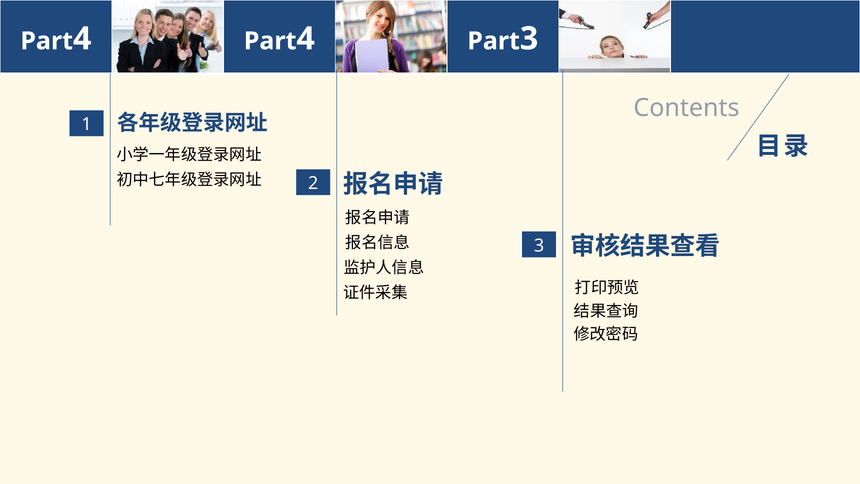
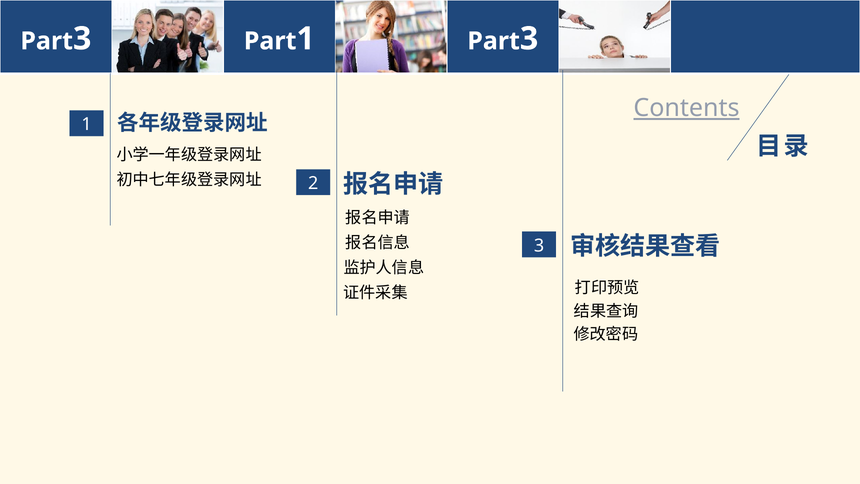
4: 4 -> 3 (82, 39)
4: 4 -> 1 (306, 39)
Contents underline: none -> present (687, 108)
